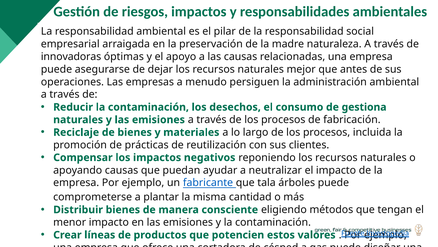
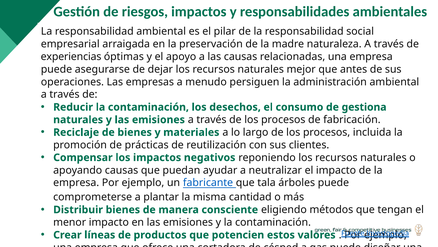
innovadoras: innovadoras -> experiencias (71, 57)
